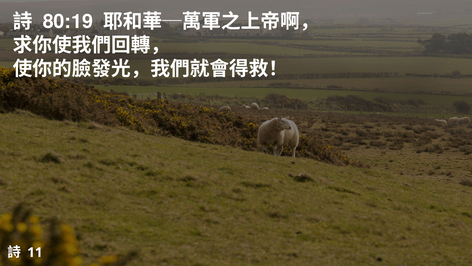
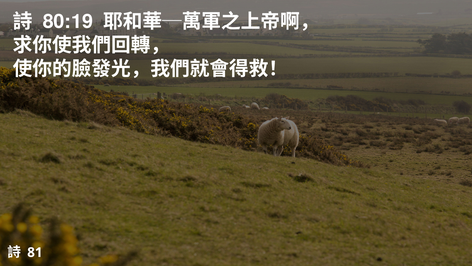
11: 11 -> 81 (35, 252)
